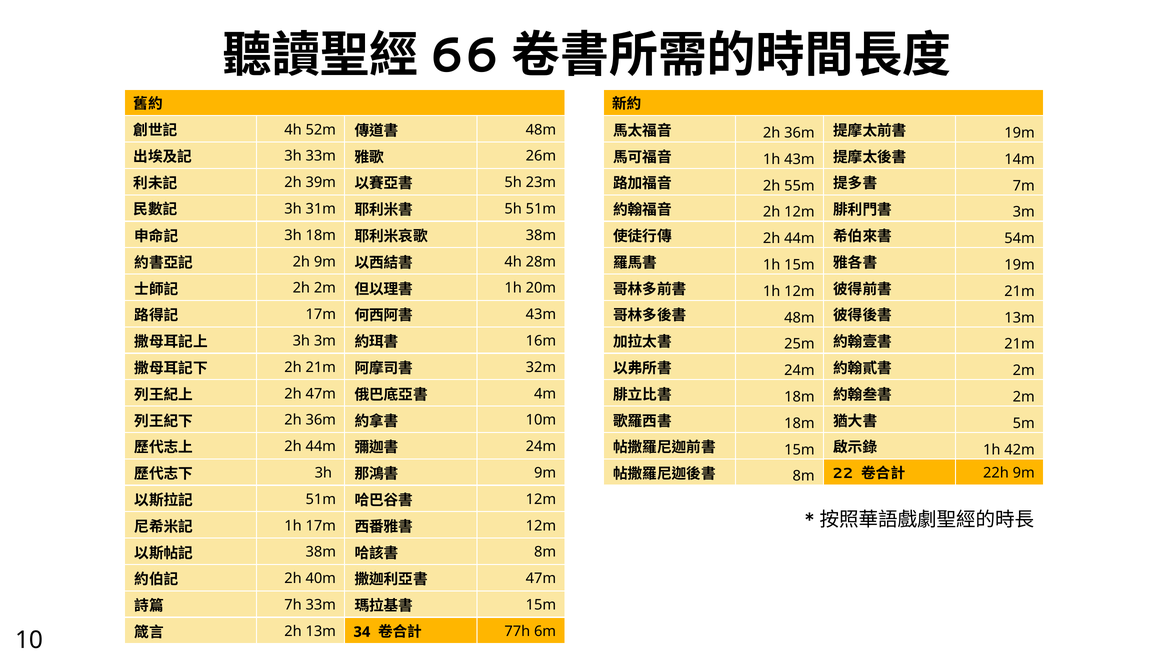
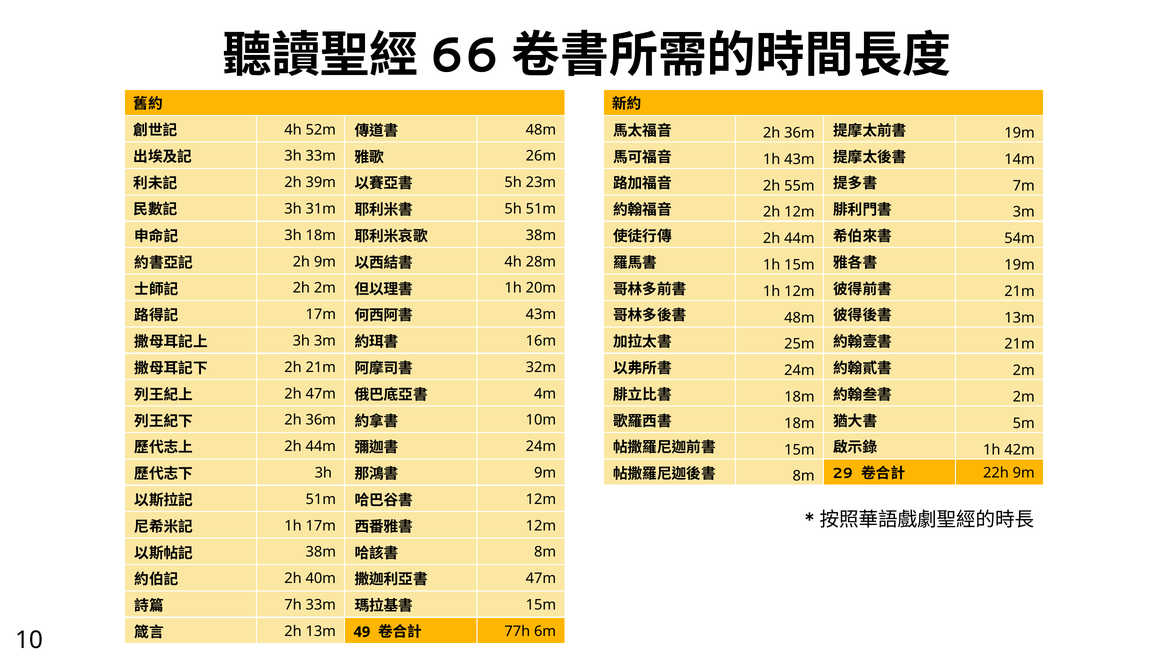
22: 22 -> 29 (843, 474)
34: 34 -> 49 (362, 632)
